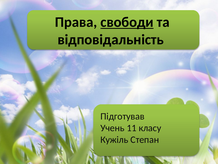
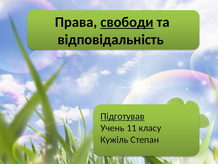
Підготував underline: none -> present (122, 116)
